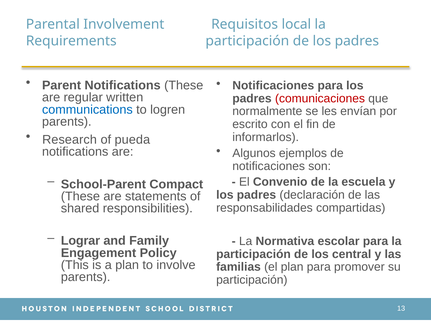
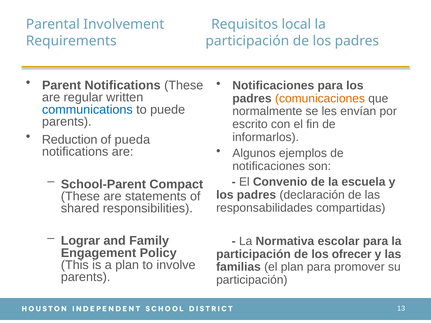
comunicaciones colour: red -> orange (320, 99)
logren: logren -> puede (168, 110)
Research: Research -> Reduction (70, 140)
central: central -> ofrecer (352, 254)
